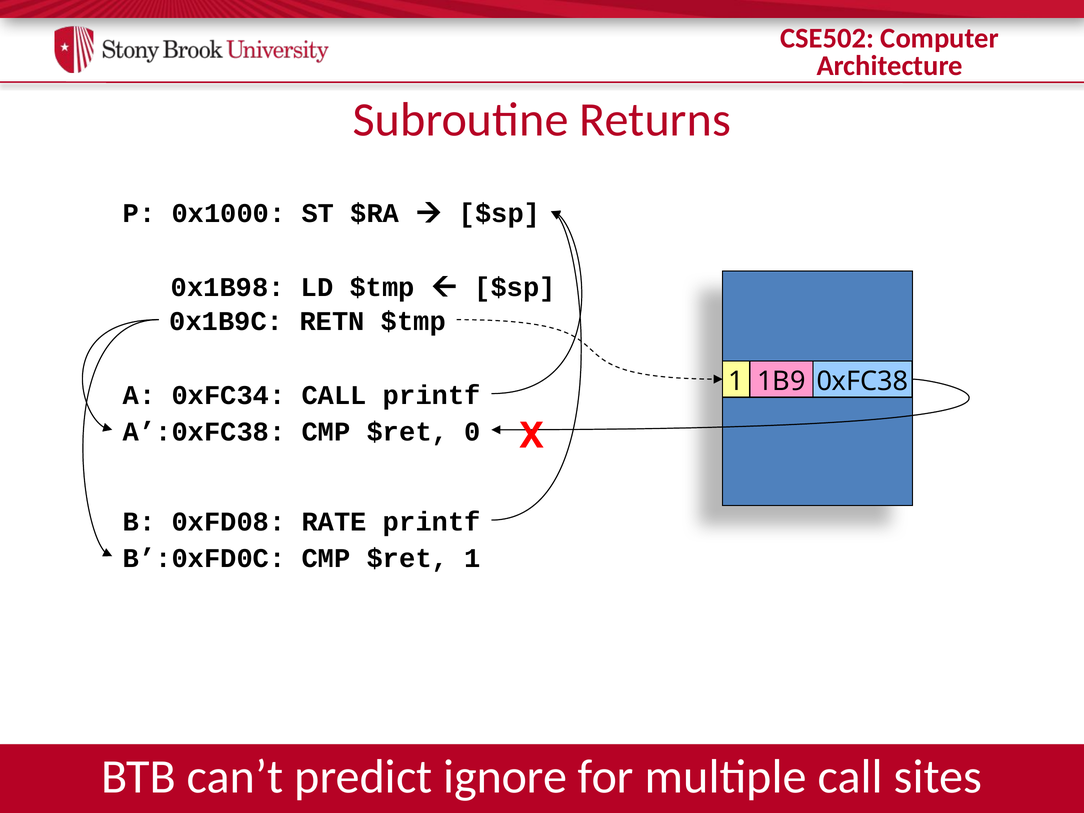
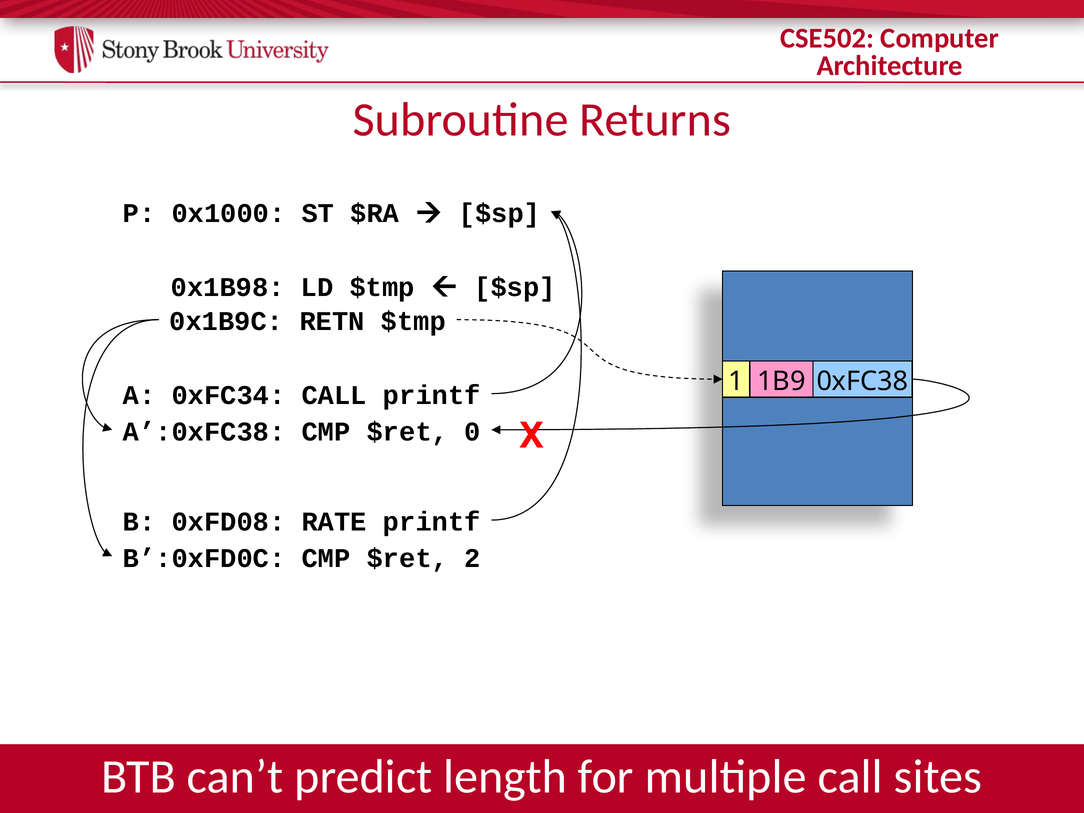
1: 1 -> 2 (472, 558)
ignore: ignore -> length (505, 777)
